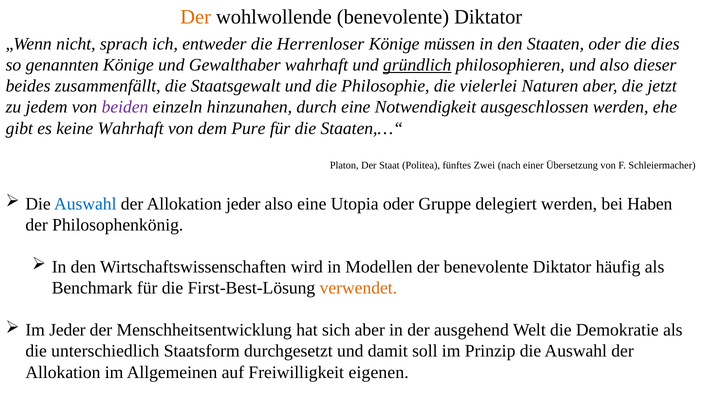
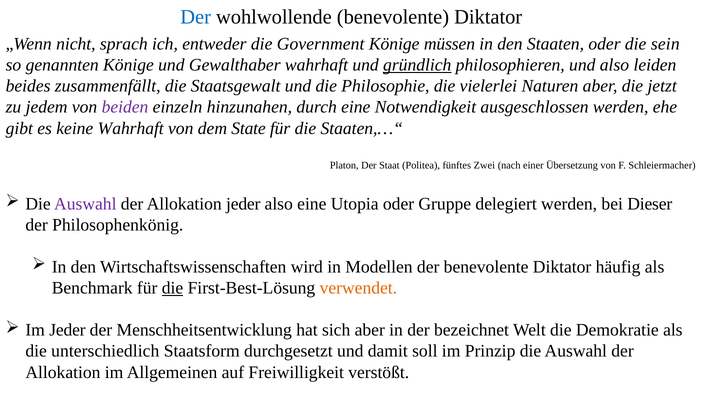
Der colour: orange -> blue (196, 17)
Herrenloser: Herrenloser -> Government (321, 44)
dies: dies -> sein (665, 44)
dieser: dieser -> leiden (655, 65)
Pure: Pure -> State (249, 128)
Auswahl colour: blue -> purple (85, 204)
Haben: Haben -> Dieser (650, 204)
die underline: none -> present (173, 288)
ausgehend: ausgehend -> bezeichnet (472, 330)
eigenen: eigenen -> verstößt (379, 372)
